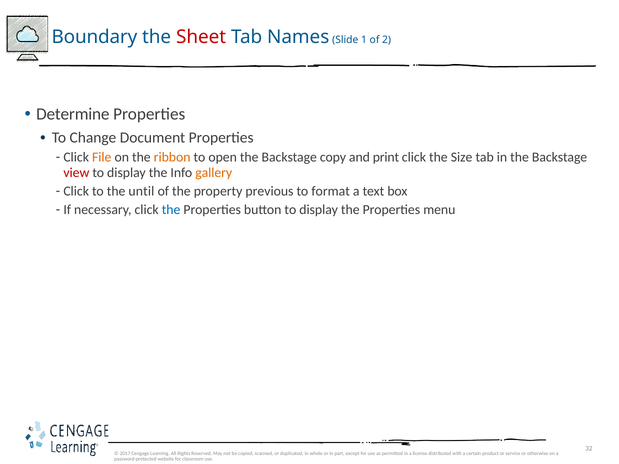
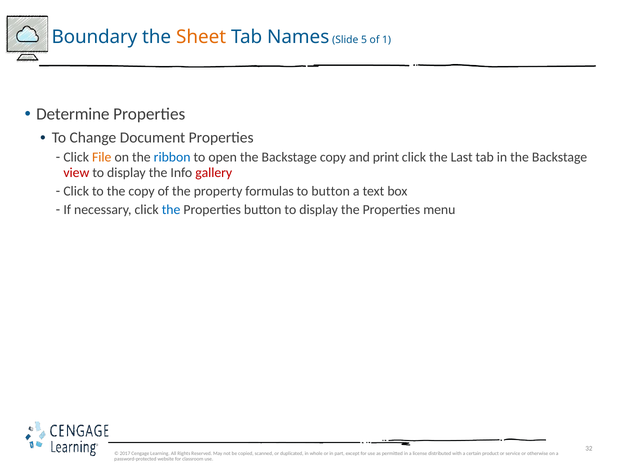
Sheet colour: red -> orange (201, 37)
1: 1 -> 5 (364, 40)
2: 2 -> 1 (387, 40)
ribbon colour: orange -> blue (172, 157)
Size: Size -> Last (462, 157)
gallery colour: orange -> red (214, 173)
the until: until -> copy (142, 191)
previous: previous -> formulas (270, 191)
to format: format -> button (331, 191)
